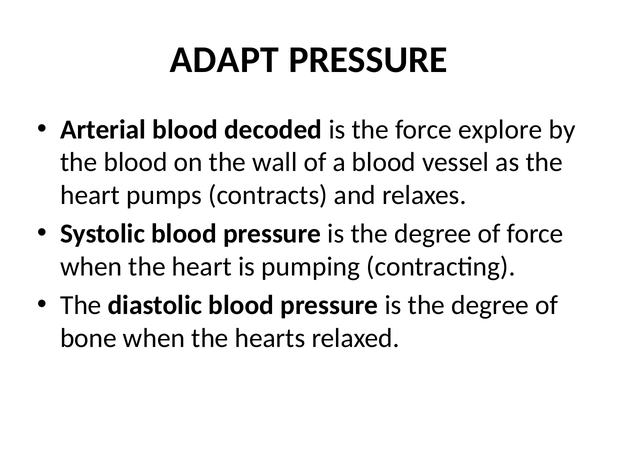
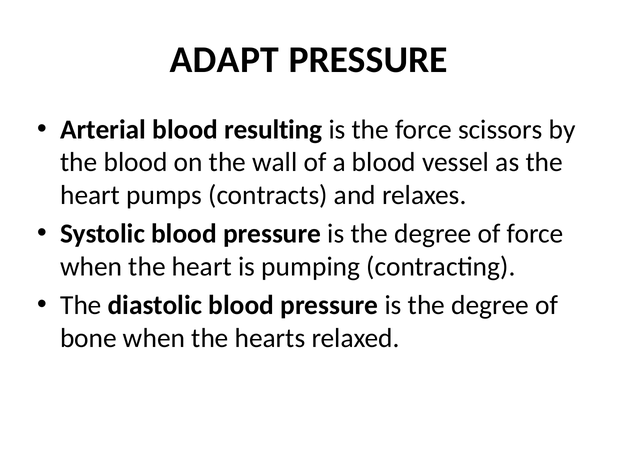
decoded: decoded -> resulting (273, 129)
explore: explore -> scissors (500, 129)
